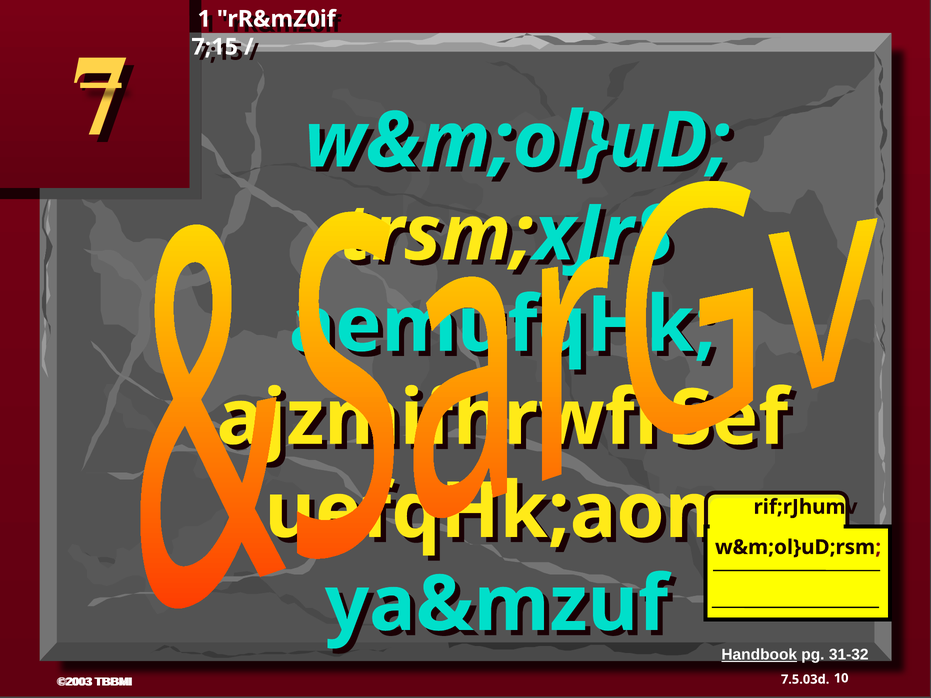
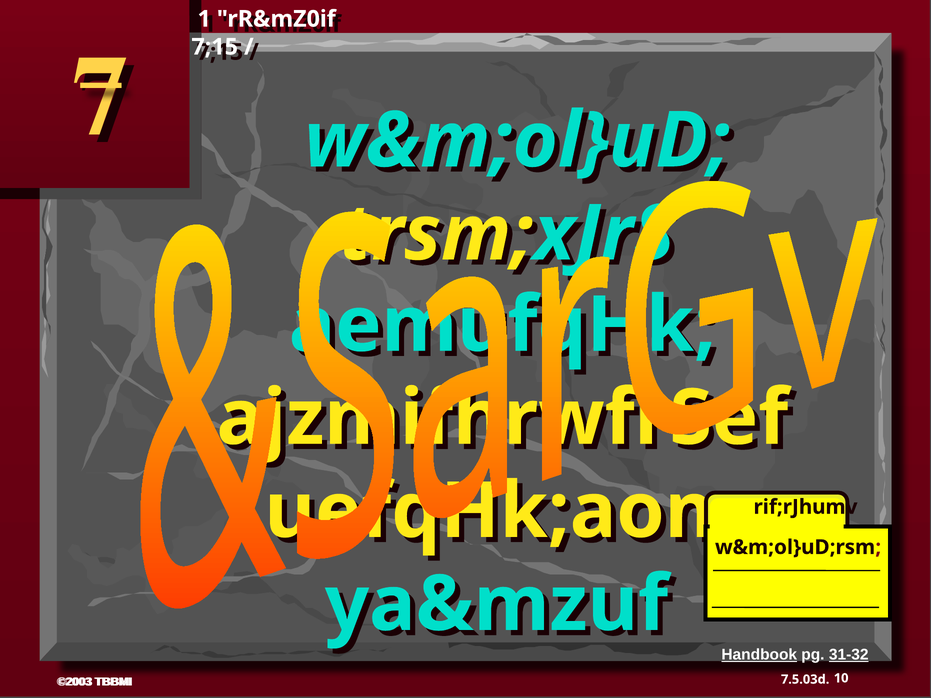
31-32 underline: none -> present (849, 655)
